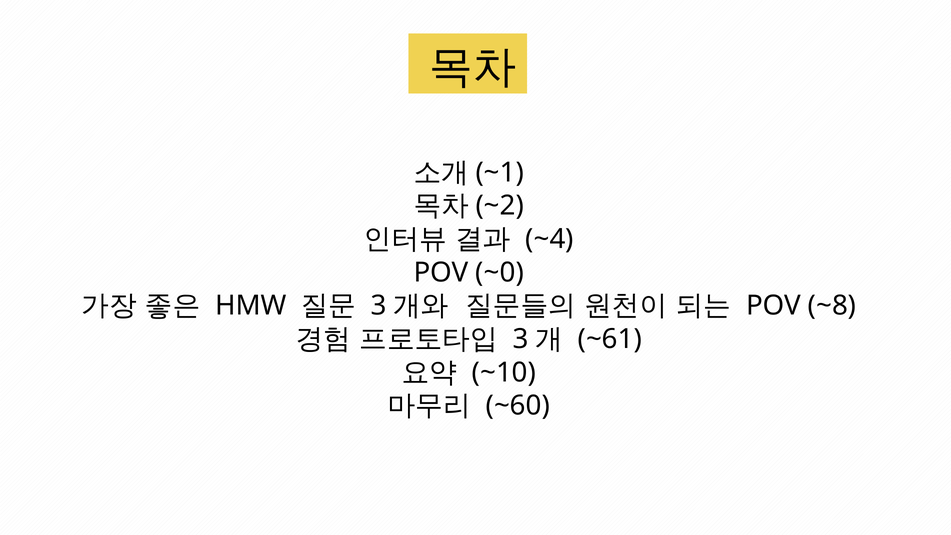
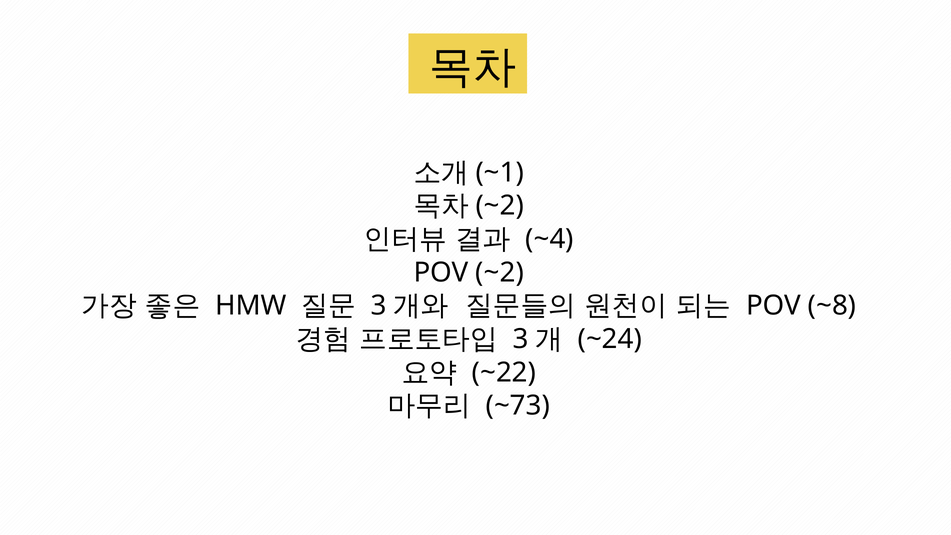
POV ~0: ~0 -> ~2 (500, 272)
~61: ~61 -> ~24 (610, 339)
~10: ~10 -> ~22 (504, 372)
~60: ~60 -> ~73 (518, 406)
